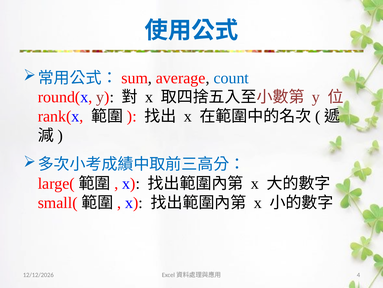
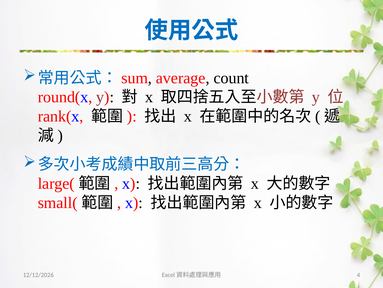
count colour: blue -> black (231, 78)
